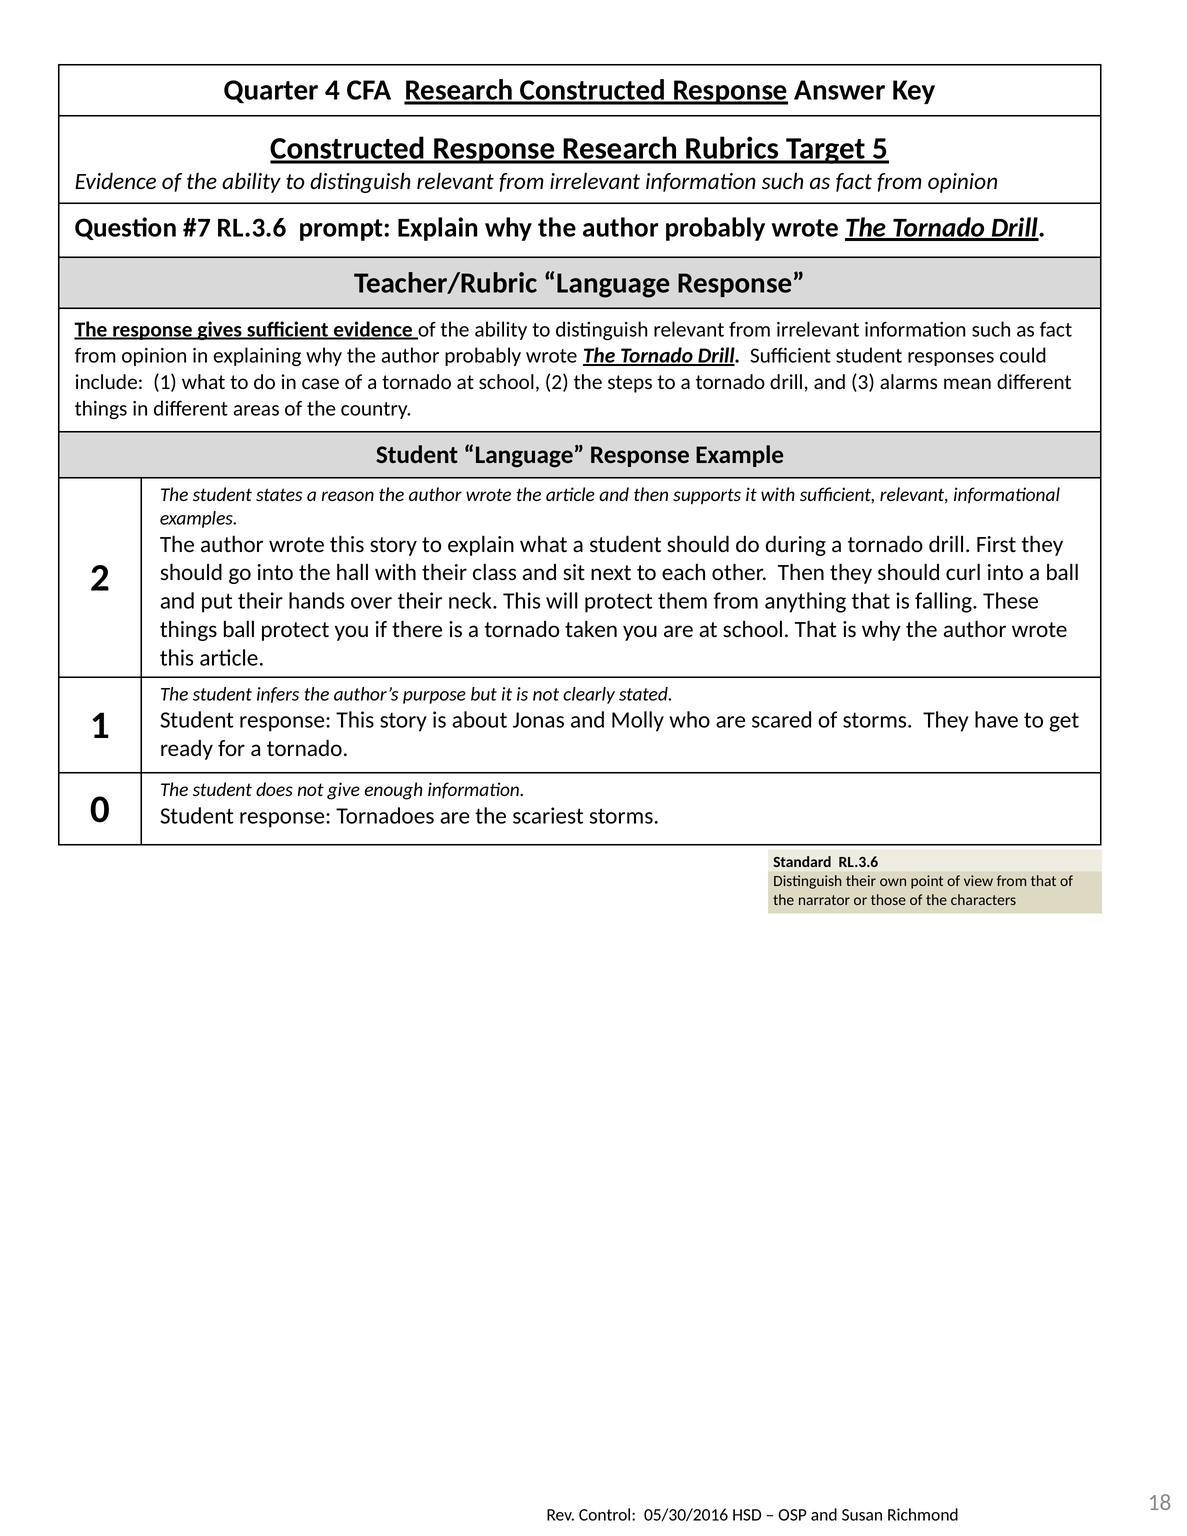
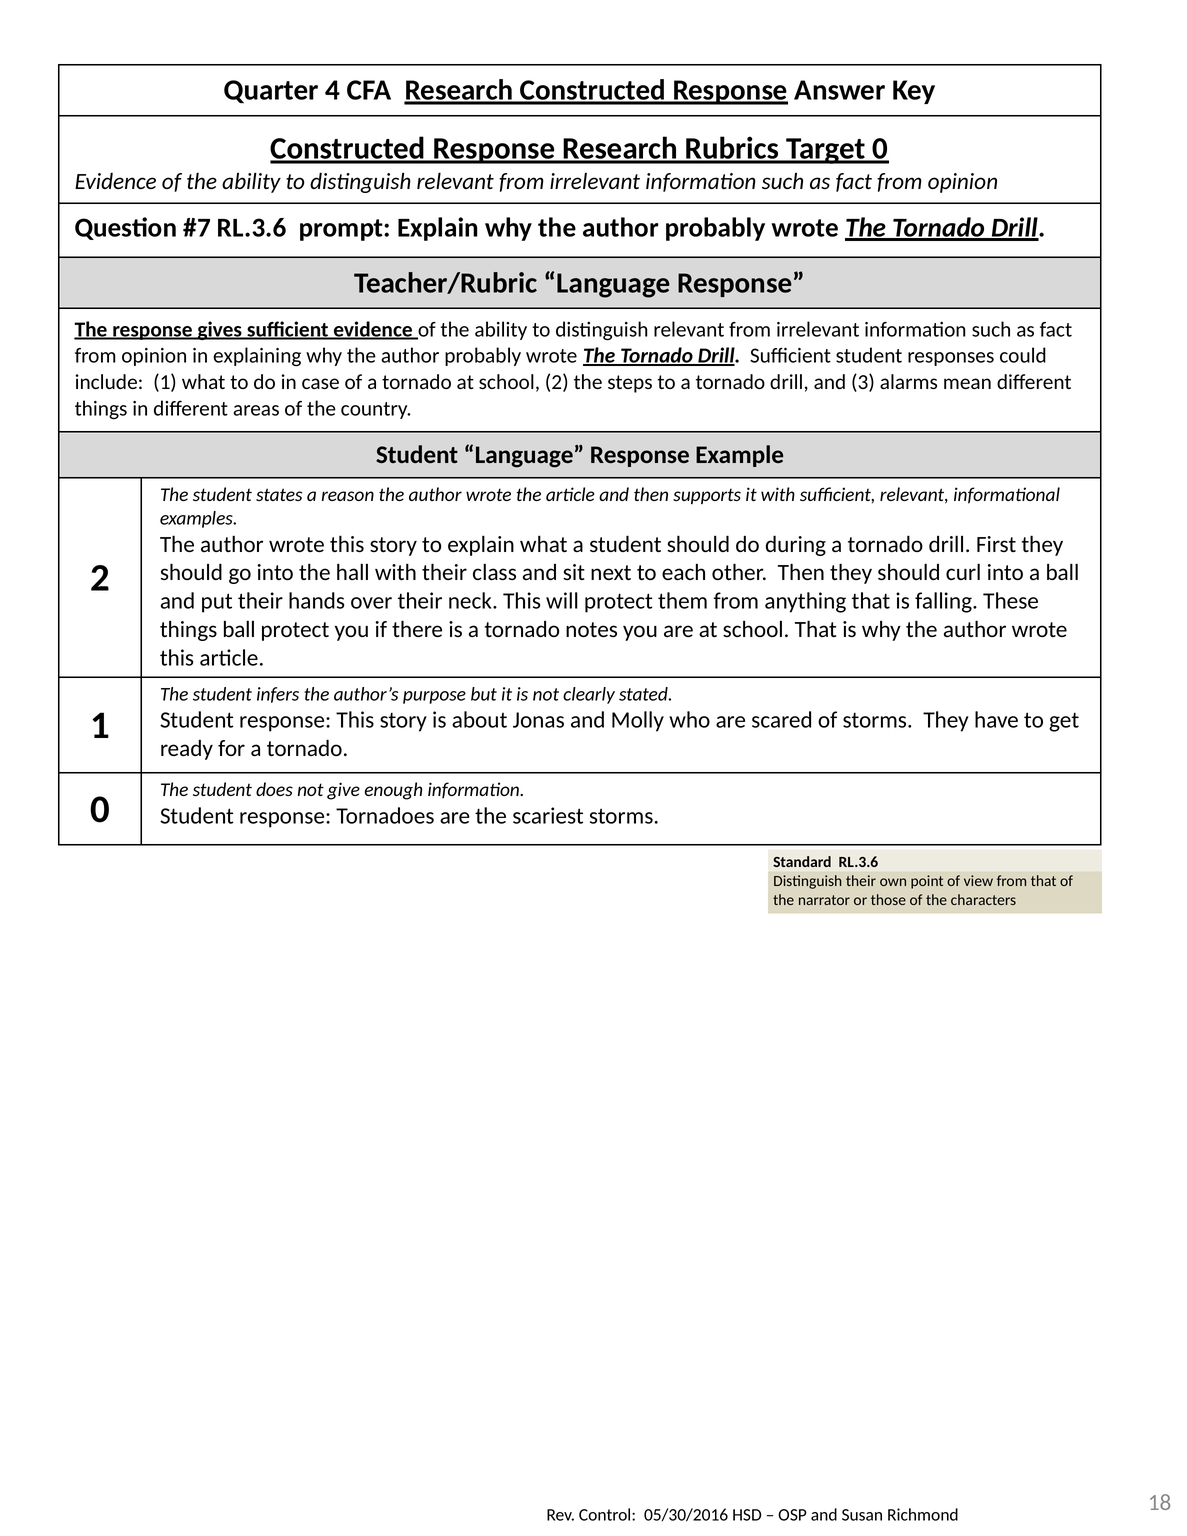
Target 5: 5 -> 0 (880, 148)
taken: taken -> notes (592, 630)
